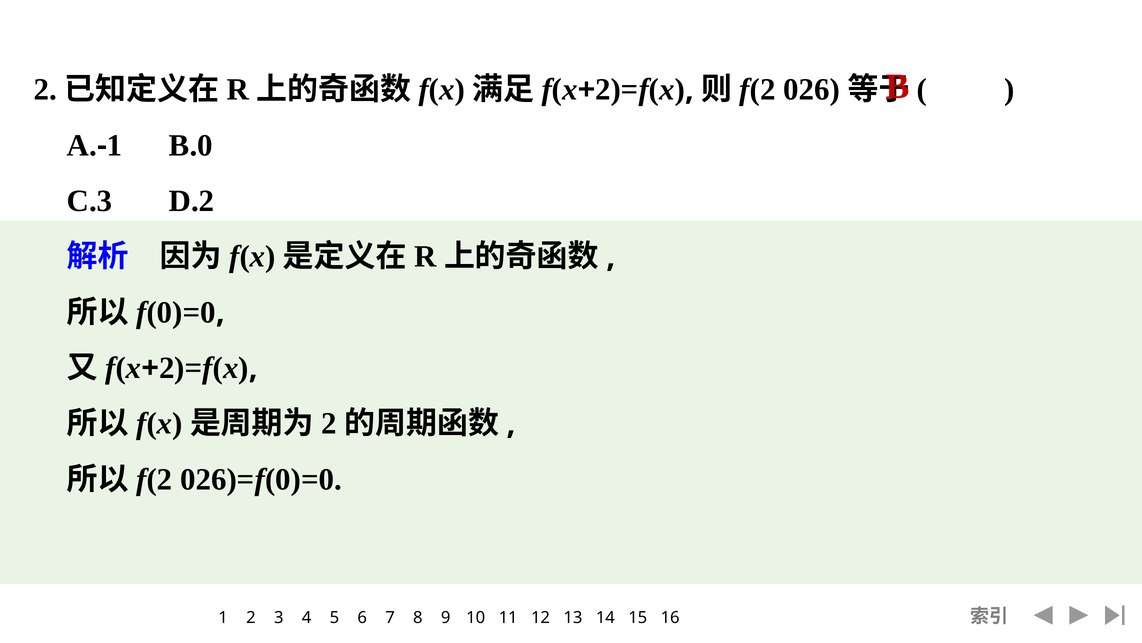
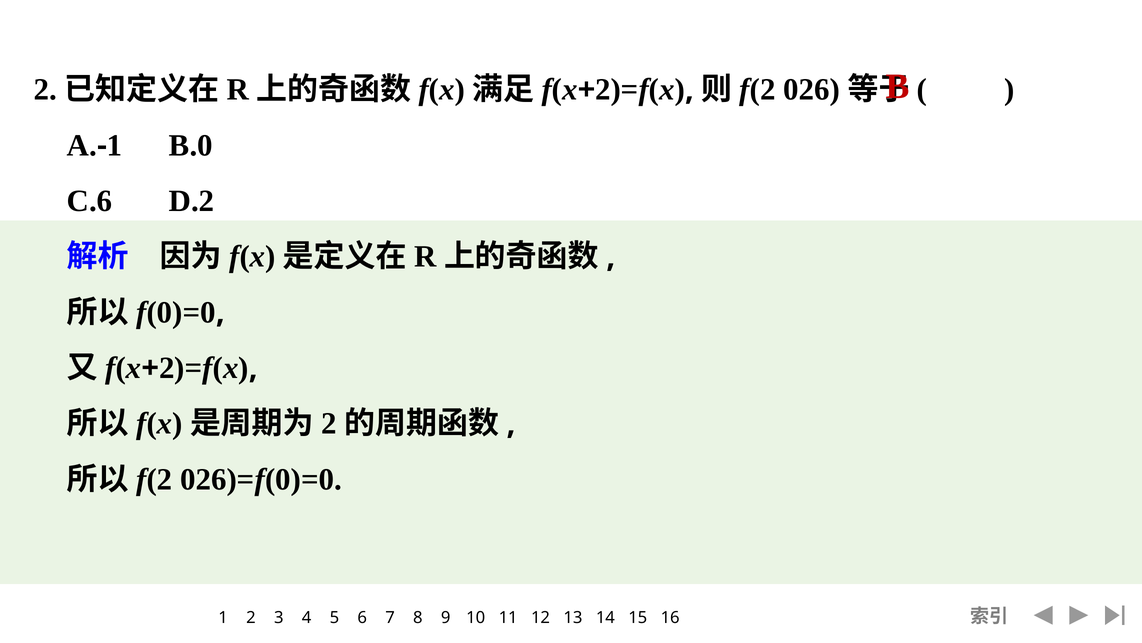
C.3: C.3 -> C.6 (90, 201)
